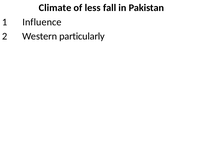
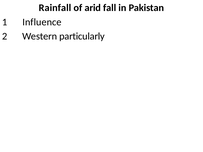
Climate: Climate -> Rainfall (55, 8)
less: less -> arid (93, 8)
